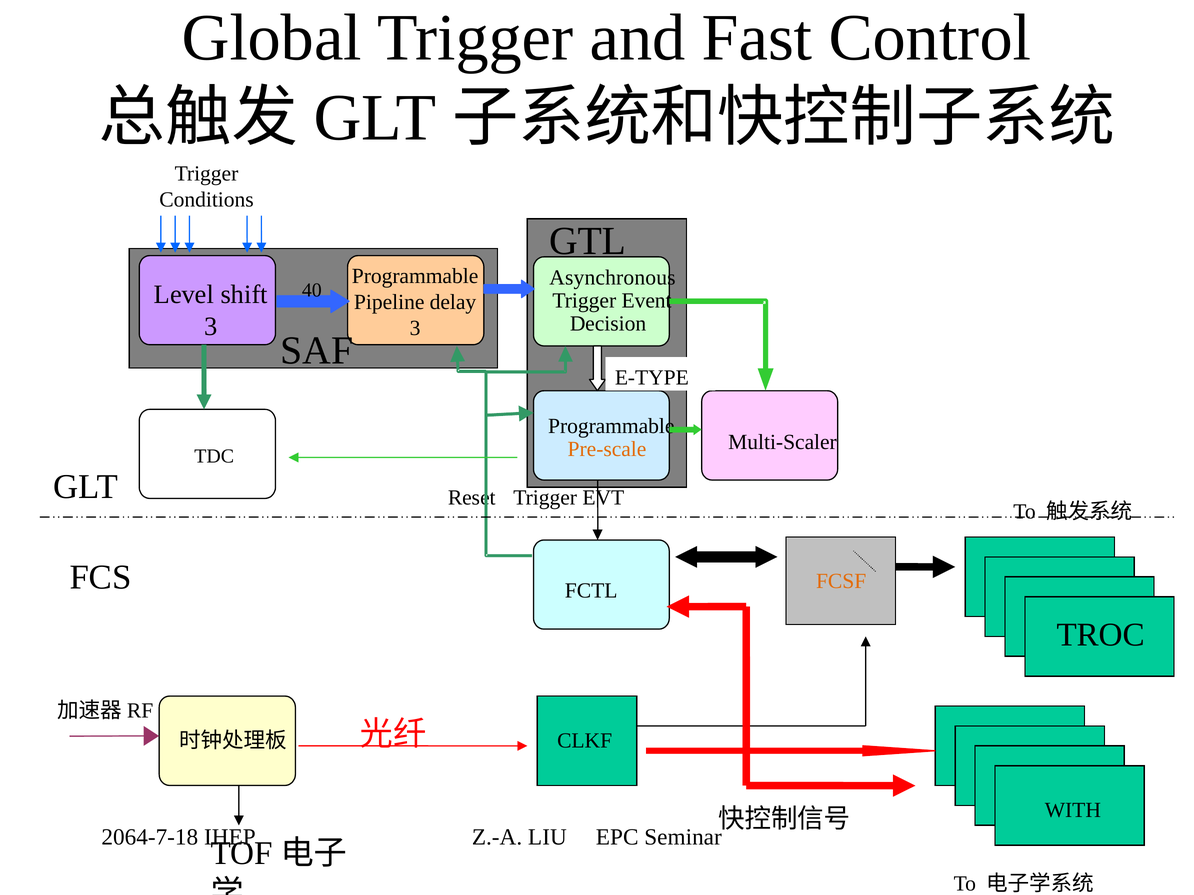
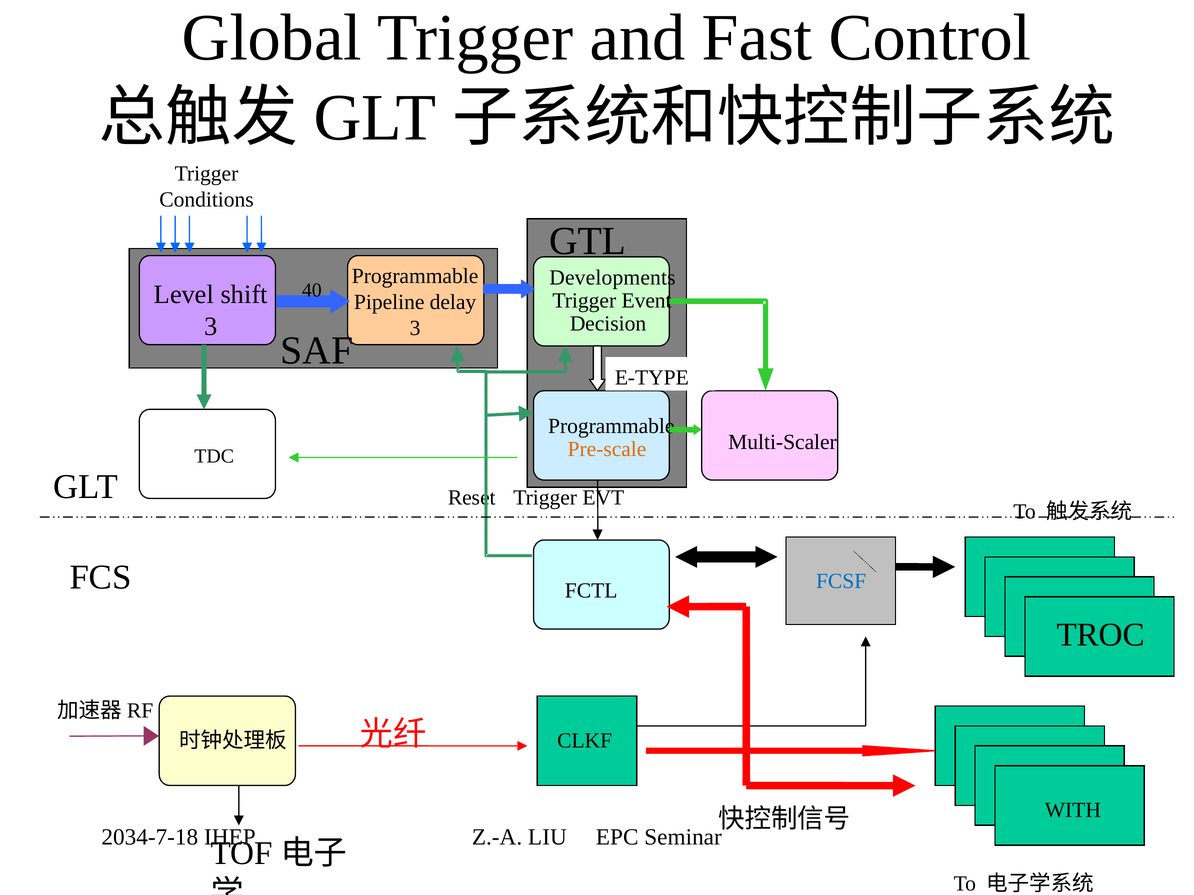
Asynchronous: Asynchronous -> Developments (612, 278)
FCSF colour: orange -> blue (841, 582)
2064-7-18: 2064-7-18 -> 2034-7-18 (150, 837)
